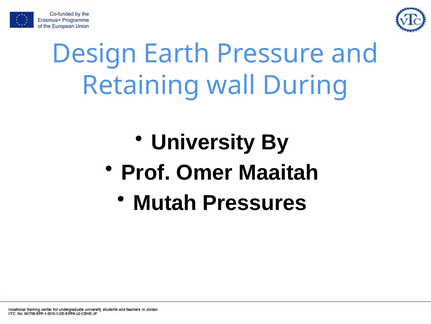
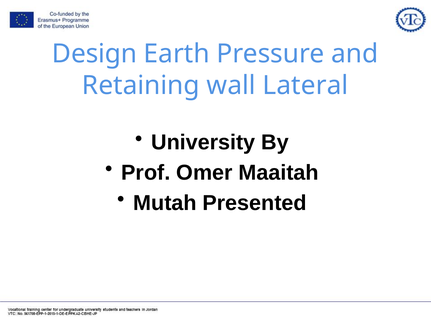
During: During -> Lateral (305, 85)
Pressures: Pressures -> Presented (255, 202)
